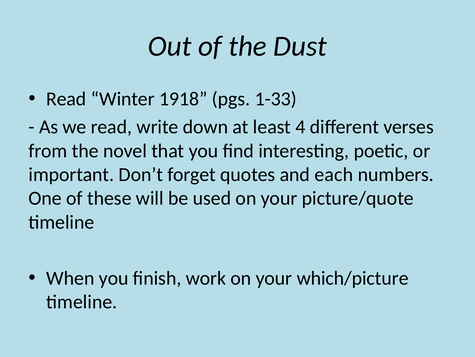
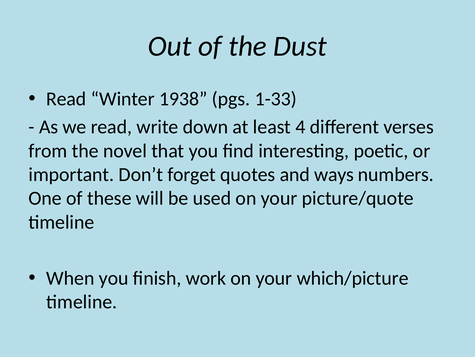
1918: 1918 -> 1938 (183, 99)
each: each -> ways (334, 174)
